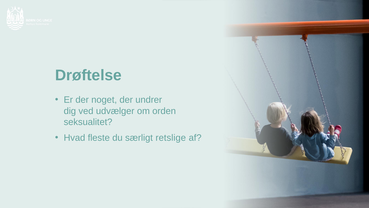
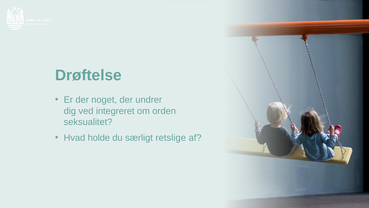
udvælger: udvælger -> integreret (115, 111)
fleste: fleste -> holde (99, 138)
